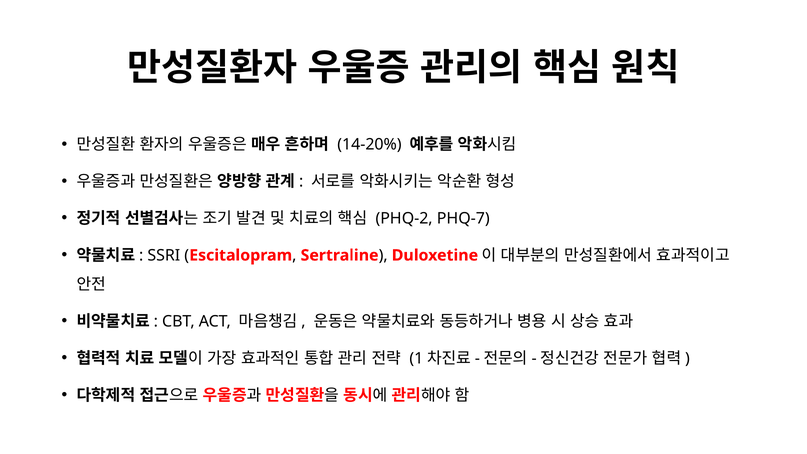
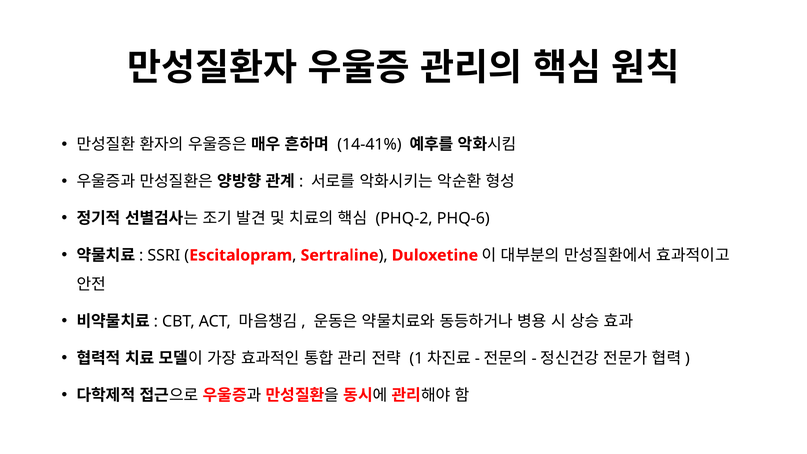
14-20%: 14-20% -> 14-41% (369, 145)
PHQ-7: PHQ-7 -> PHQ-6 (463, 218)
